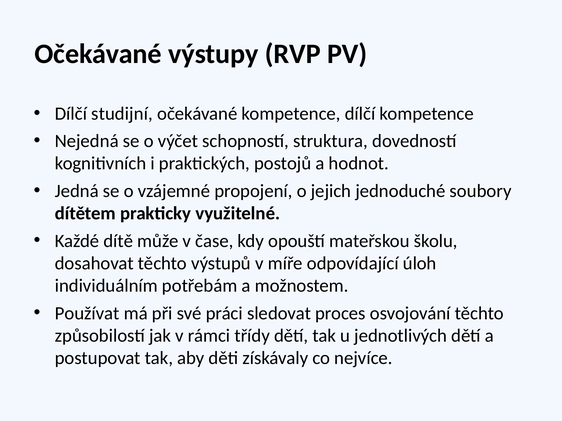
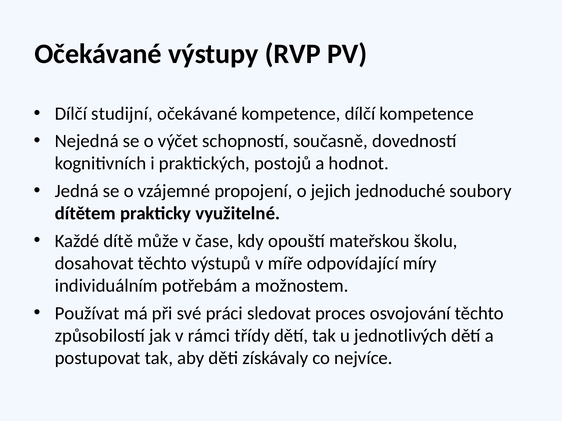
struktura: struktura -> současně (331, 141)
úloh: úloh -> míry (420, 264)
